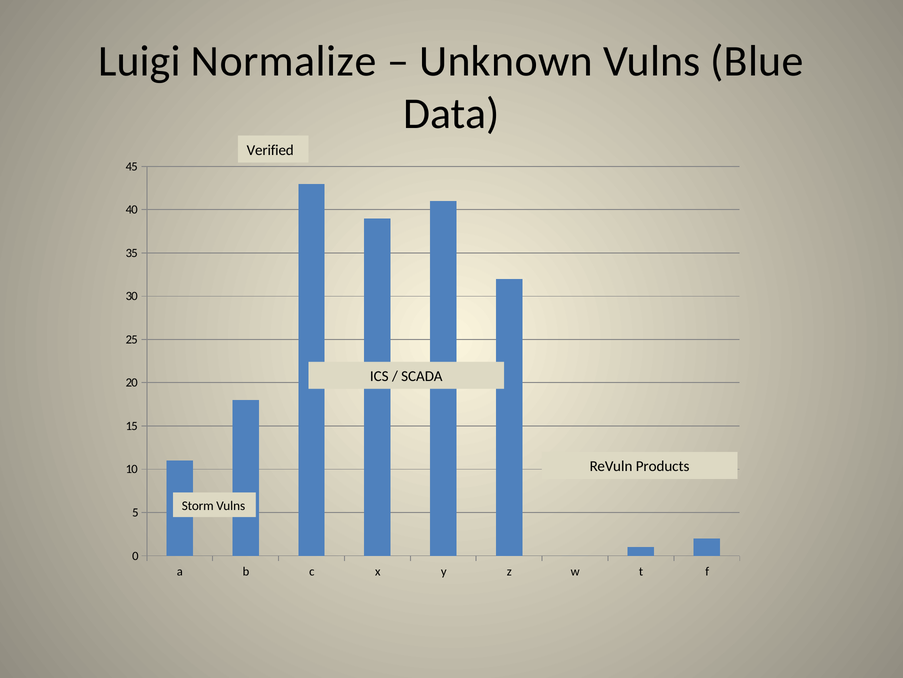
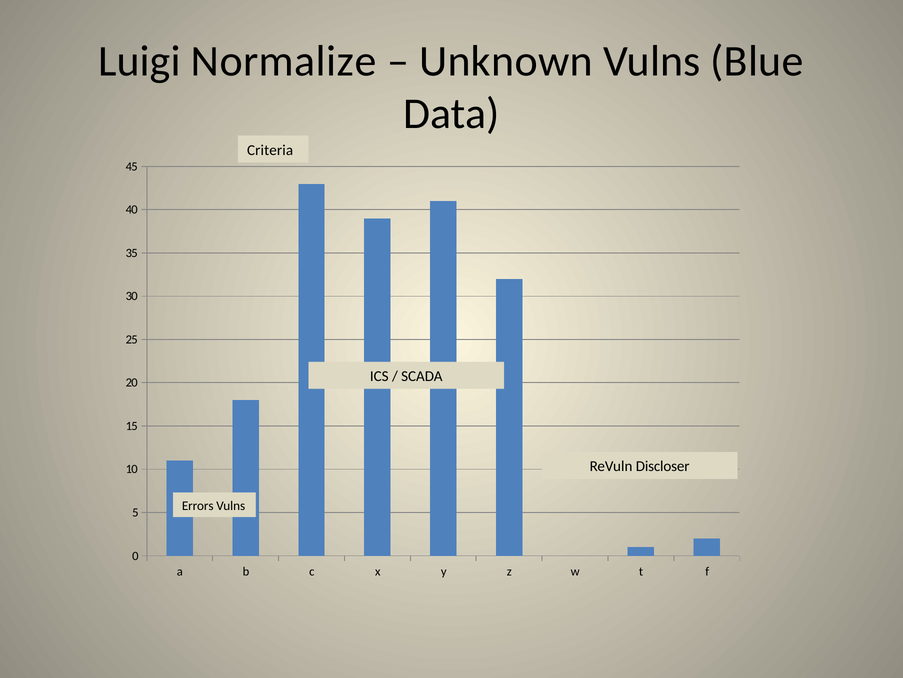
Verified: Verified -> Criteria (270, 150)
Products: Products -> Discloser (663, 466)
Storm: Storm -> Errors (198, 505)
